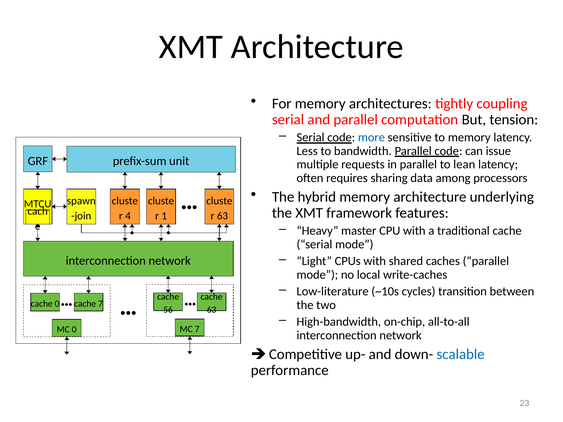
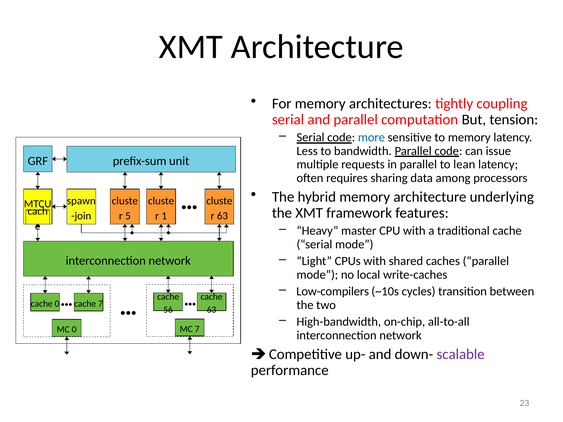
4: 4 -> 5 (128, 216)
Low-literature: Low-literature -> Low-compilers (333, 292)
scalable colour: blue -> purple (461, 355)
